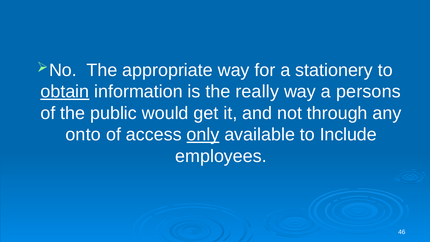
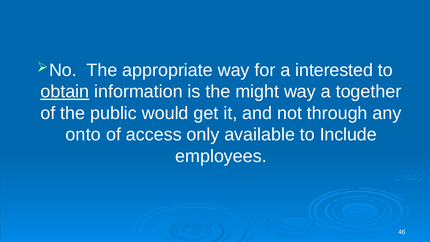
stationery: stationery -> interested (334, 70)
really: really -> might (257, 92)
persons: persons -> together (369, 92)
only underline: present -> none (203, 135)
